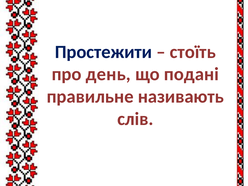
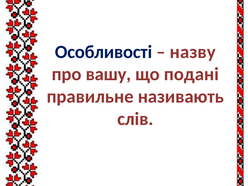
Простежити: Простежити -> Особливості (104, 52)
стоїть: стоїть -> назву (193, 52)
день: день -> вашу (108, 74)
